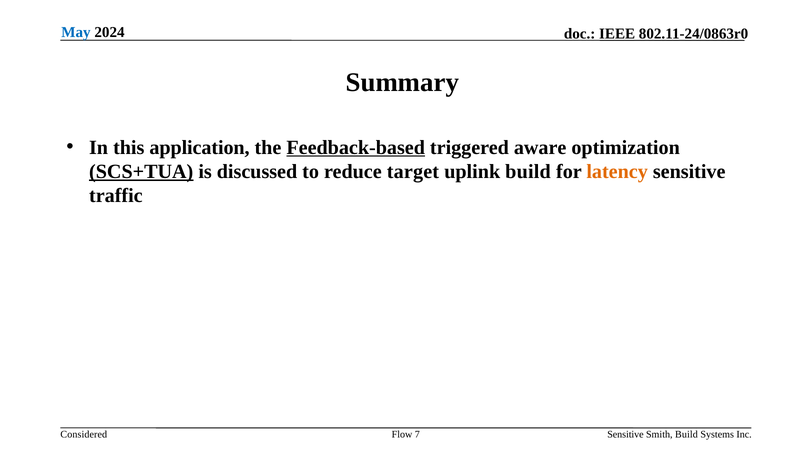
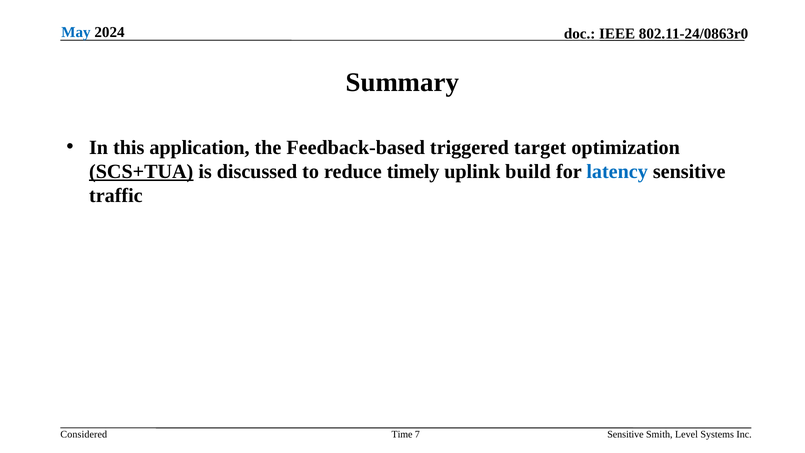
Feedback-based underline: present -> none (356, 147)
aware: aware -> target (540, 147)
target: target -> timely (413, 171)
latency colour: orange -> blue (617, 171)
Flow: Flow -> Time (402, 434)
Smith Build: Build -> Level (687, 434)
